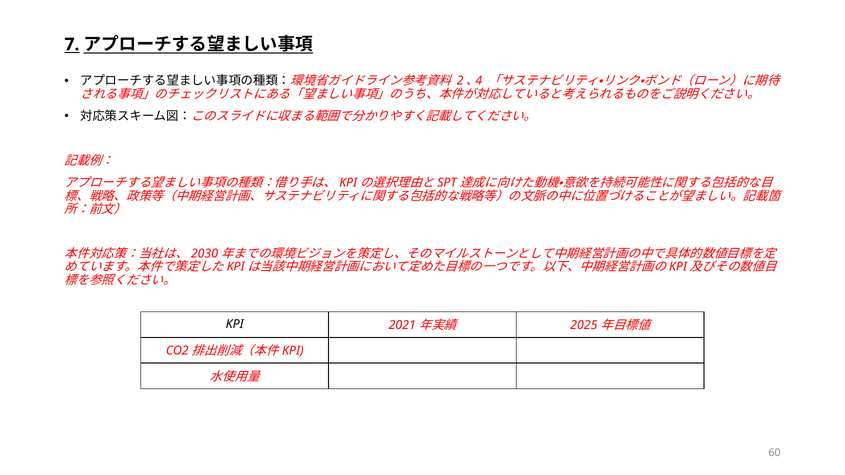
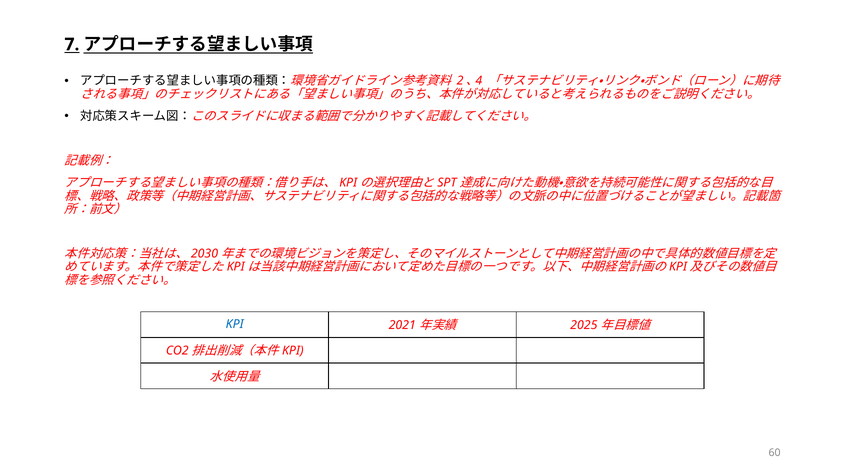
KPI colour: black -> blue (235, 324)
